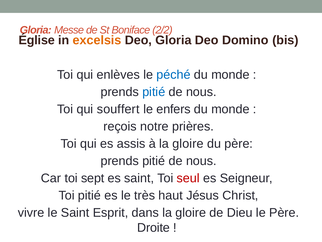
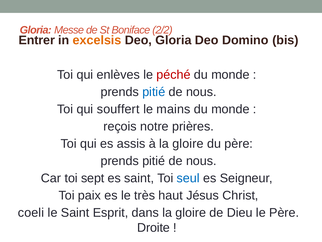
Église: Église -> Entrer (37, 40)
péché colour: blue -> red (173, 75)
enfers: enfers -> mains (173, 109)
seul colour: red -> blue (188, 178)
Toi pitié: pitié -> paix (89, 195)
vivre: vivre -> coeli (31, 212)
